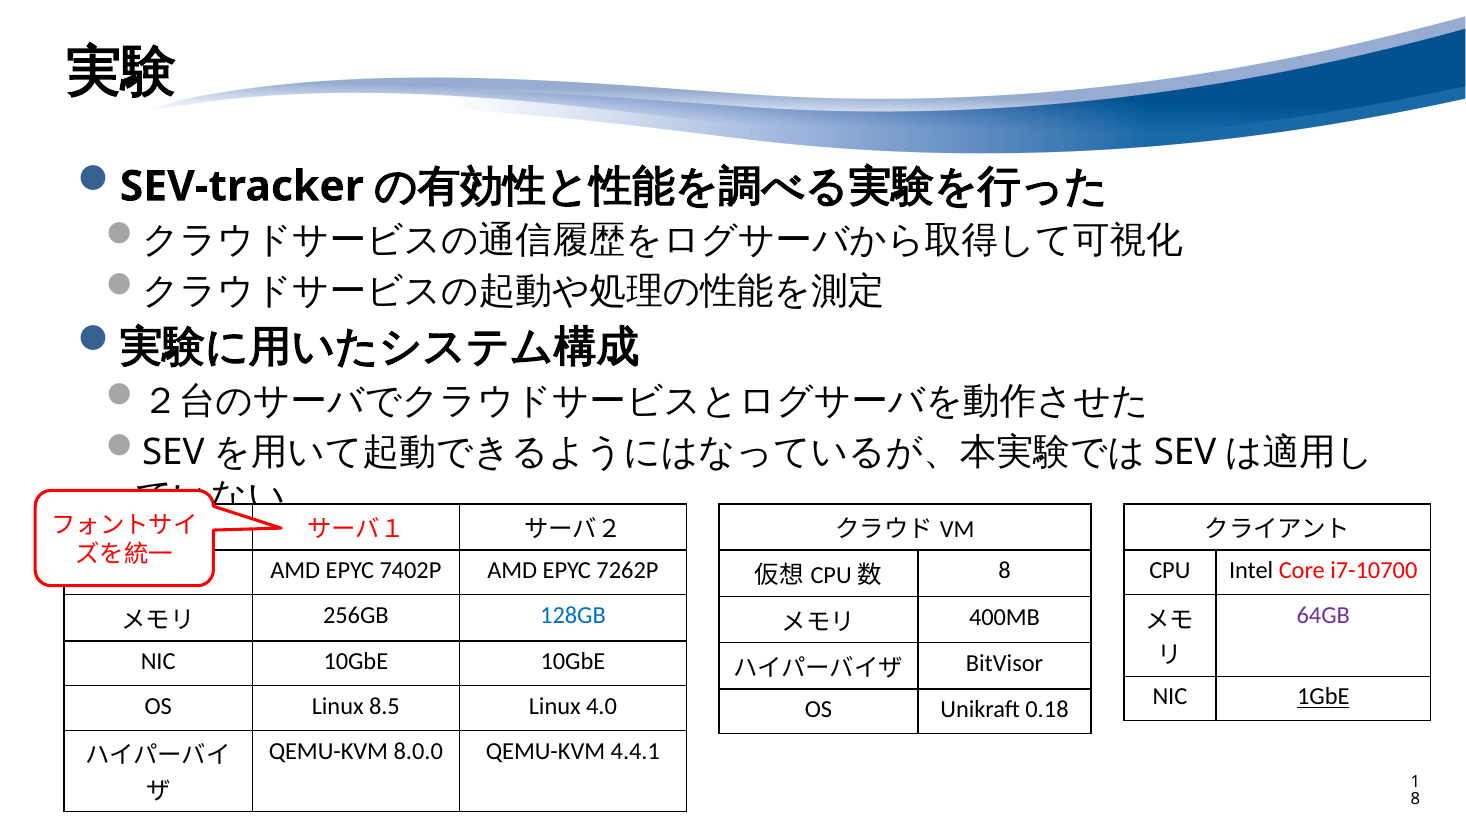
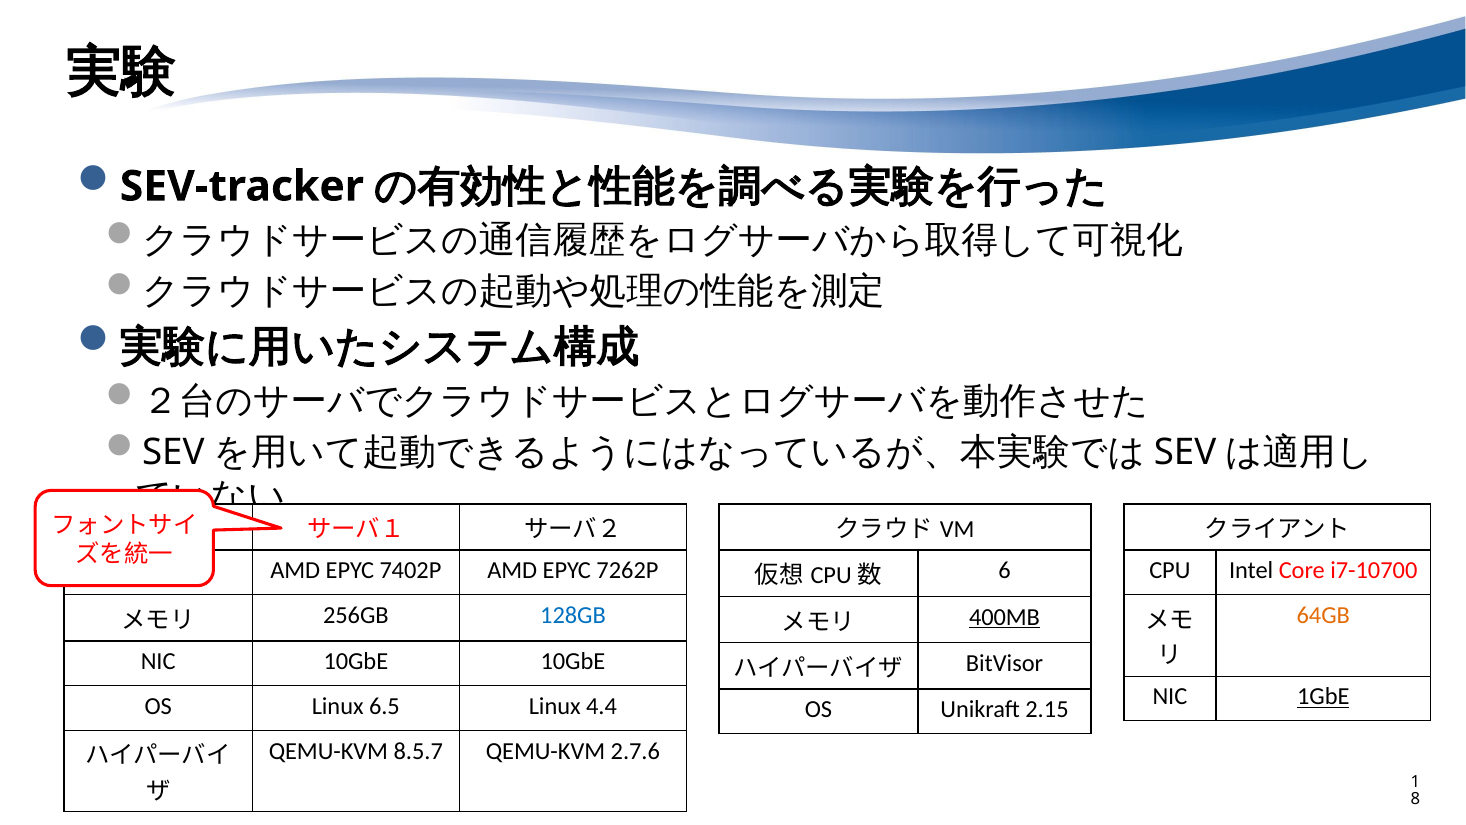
8: 8 -> 6 (1005, 571)
64GB colour: purple -> orange (1323, 615)
400MB underline: none -> present (1005, 617)
8.5: 8.5 -> 6.5 (384, 706)
4.0: 4.0 -> 4.4 (602, 706)
0.18: 0.18 -> 2.15 (1047, 709)
8.0.0: 8.0.0 -> 8.5.7 (418, 751)
4.4.1: 4.4.1 -> 2.7.6 (635, 751)
